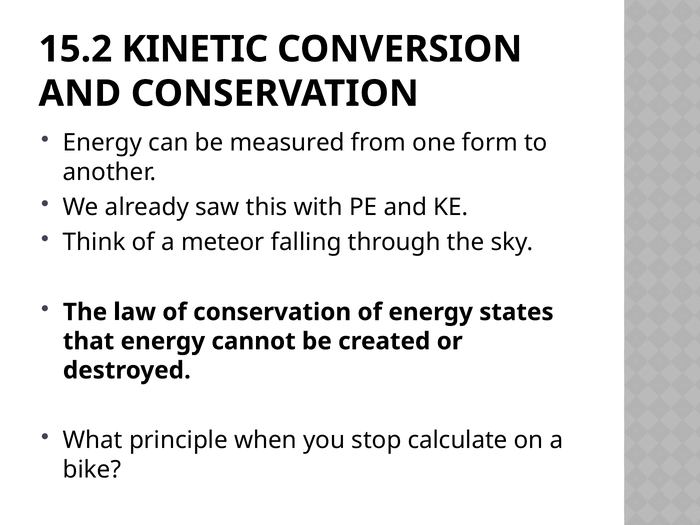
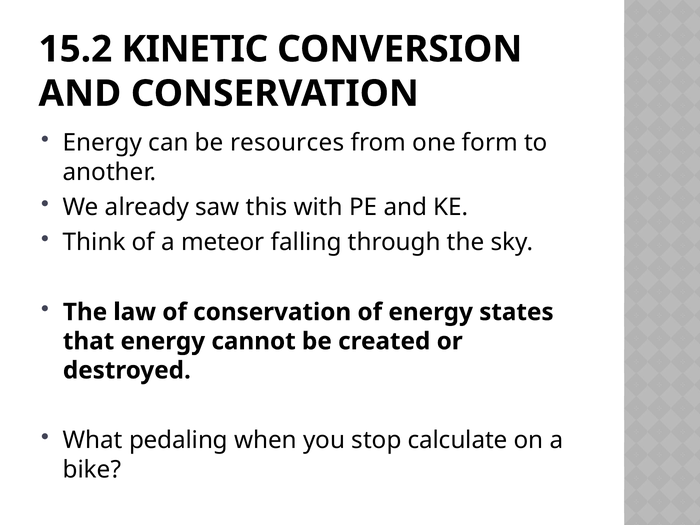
measured: measured -> resources (287, 143)
principle: principle -> pedaling (178, 440)
